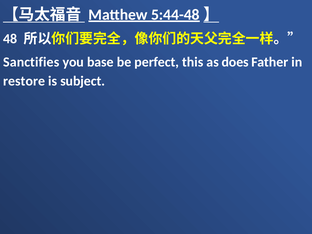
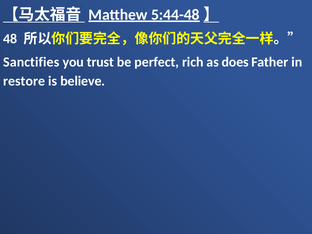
base: base -> trust (100, 62)
this: this -> rich (193, 62)
subject: subject -> believe (83, 81)
